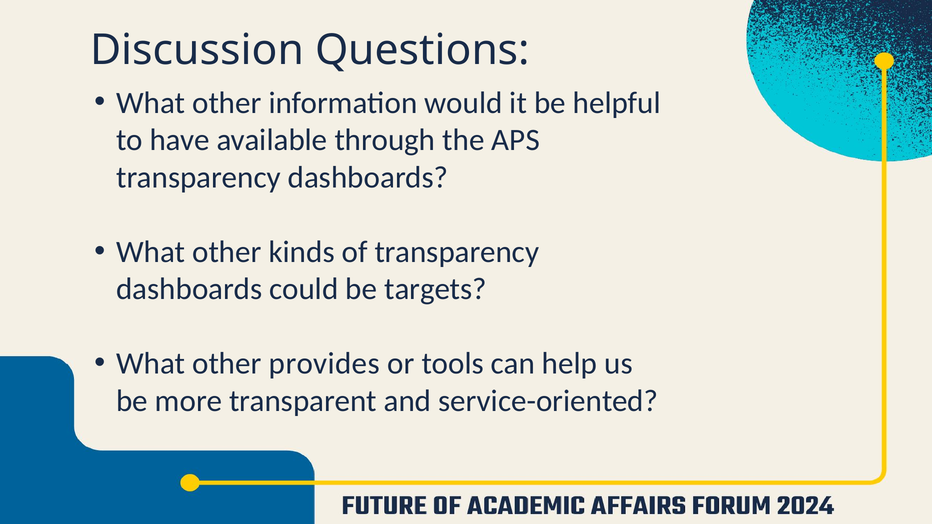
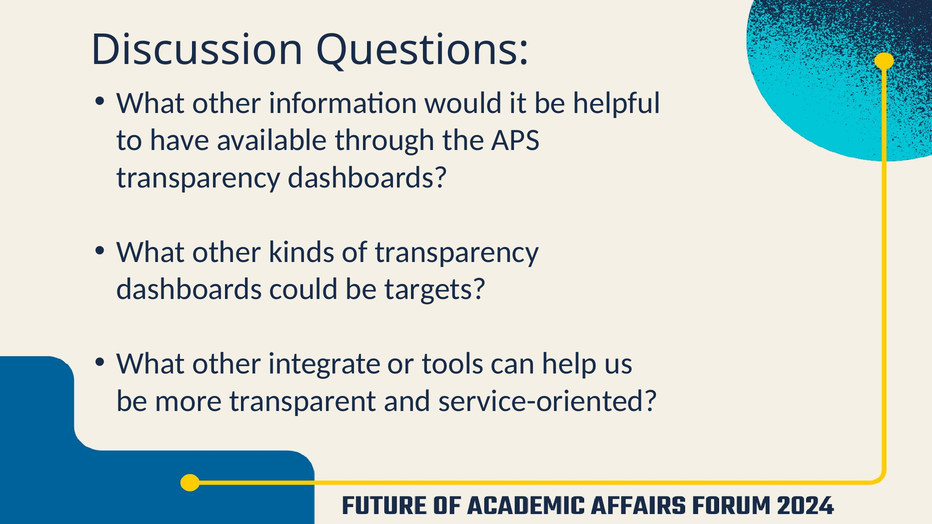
provides: provides -> integrate (325, 364)
